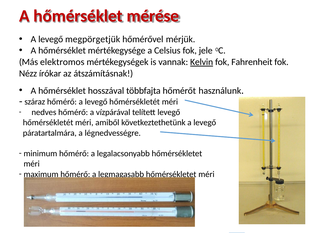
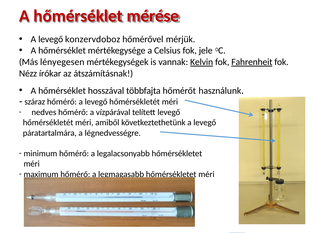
megpörgetjük: megpörgetjük -> konzervdoboz (93, 39)
elektromos: elektromos -> lényegesen (62, 62)
Fahrenheit underline: none -> present (252, 62)
